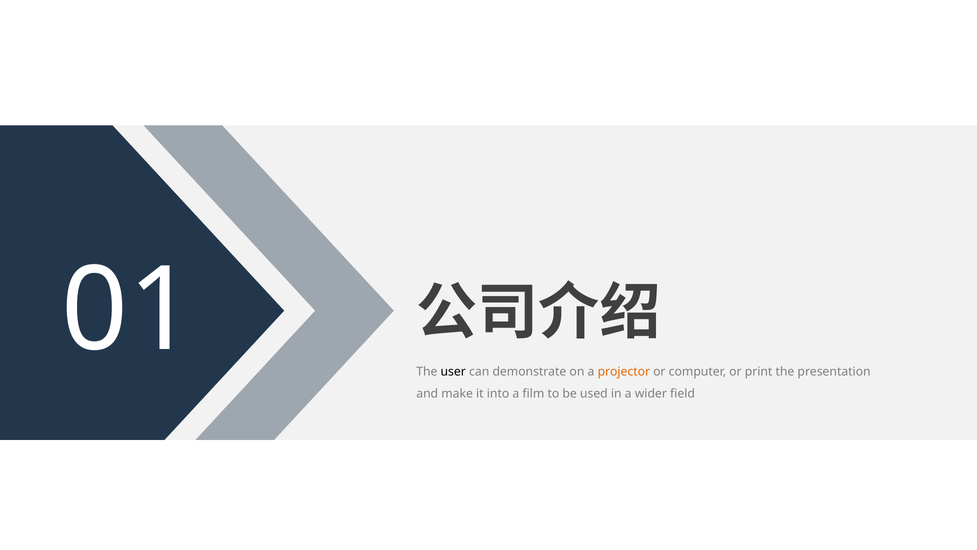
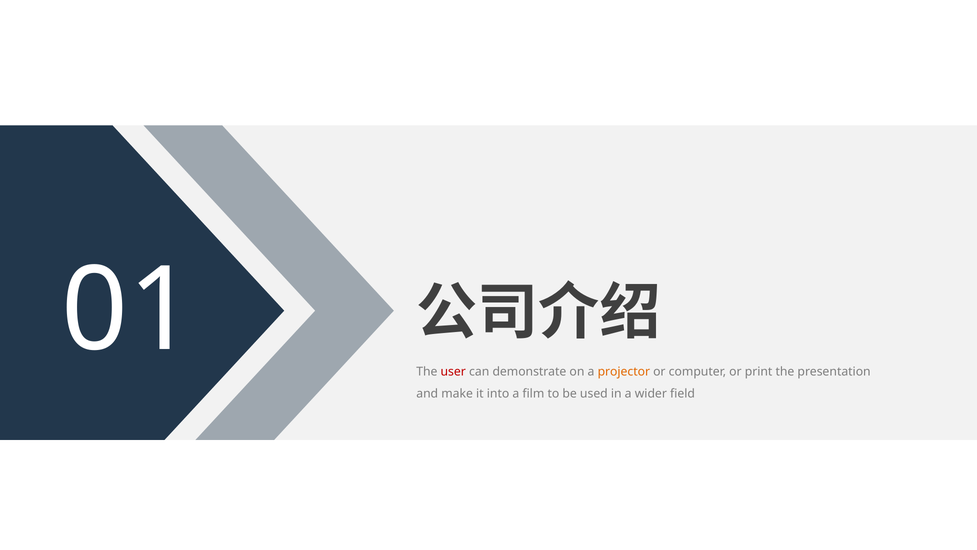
user colour: black -> red (453, 371)
